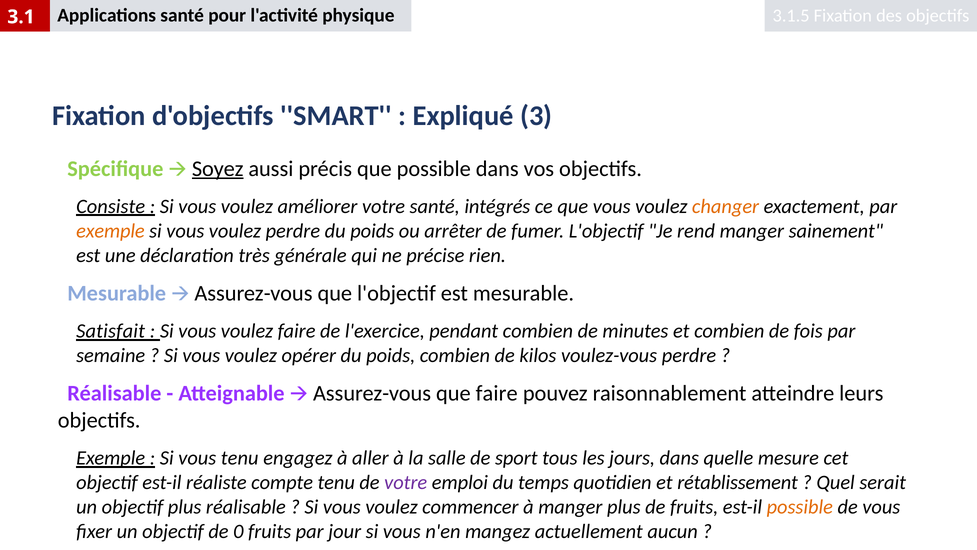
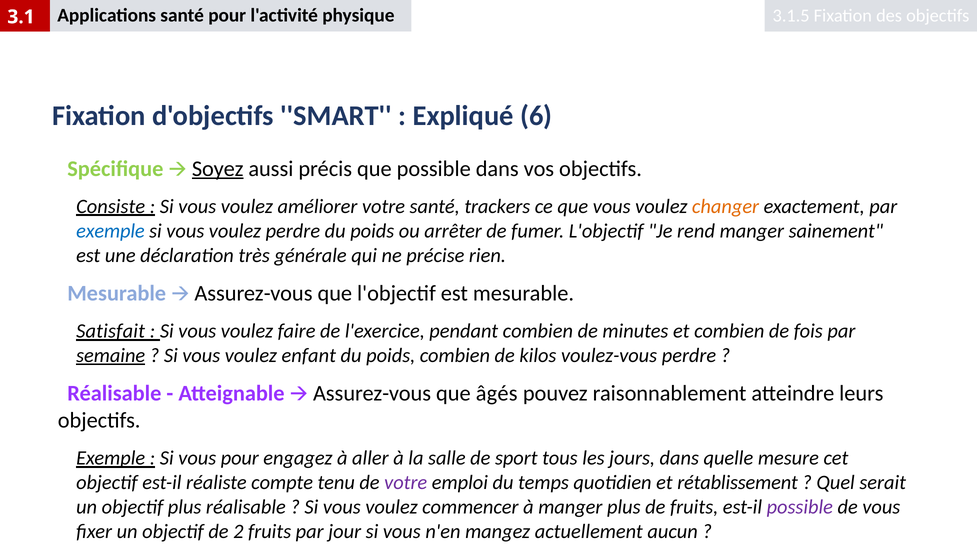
3: 3 -> 6 (536, 116)
intégrés: intégrés -> trackers (497, 206)
exemple colour: orange -> blue (110, 231)
semaine underline: none -> present (111, 355)
opérer: opérer -> enfant (309, 355)
que faire: faire -> âgés (497, 393)
vous tenu: tenu -> pour (240, 458)
possible colour: orange -> purple (800, 507)
0: 0 -> 2 (238, 531)
